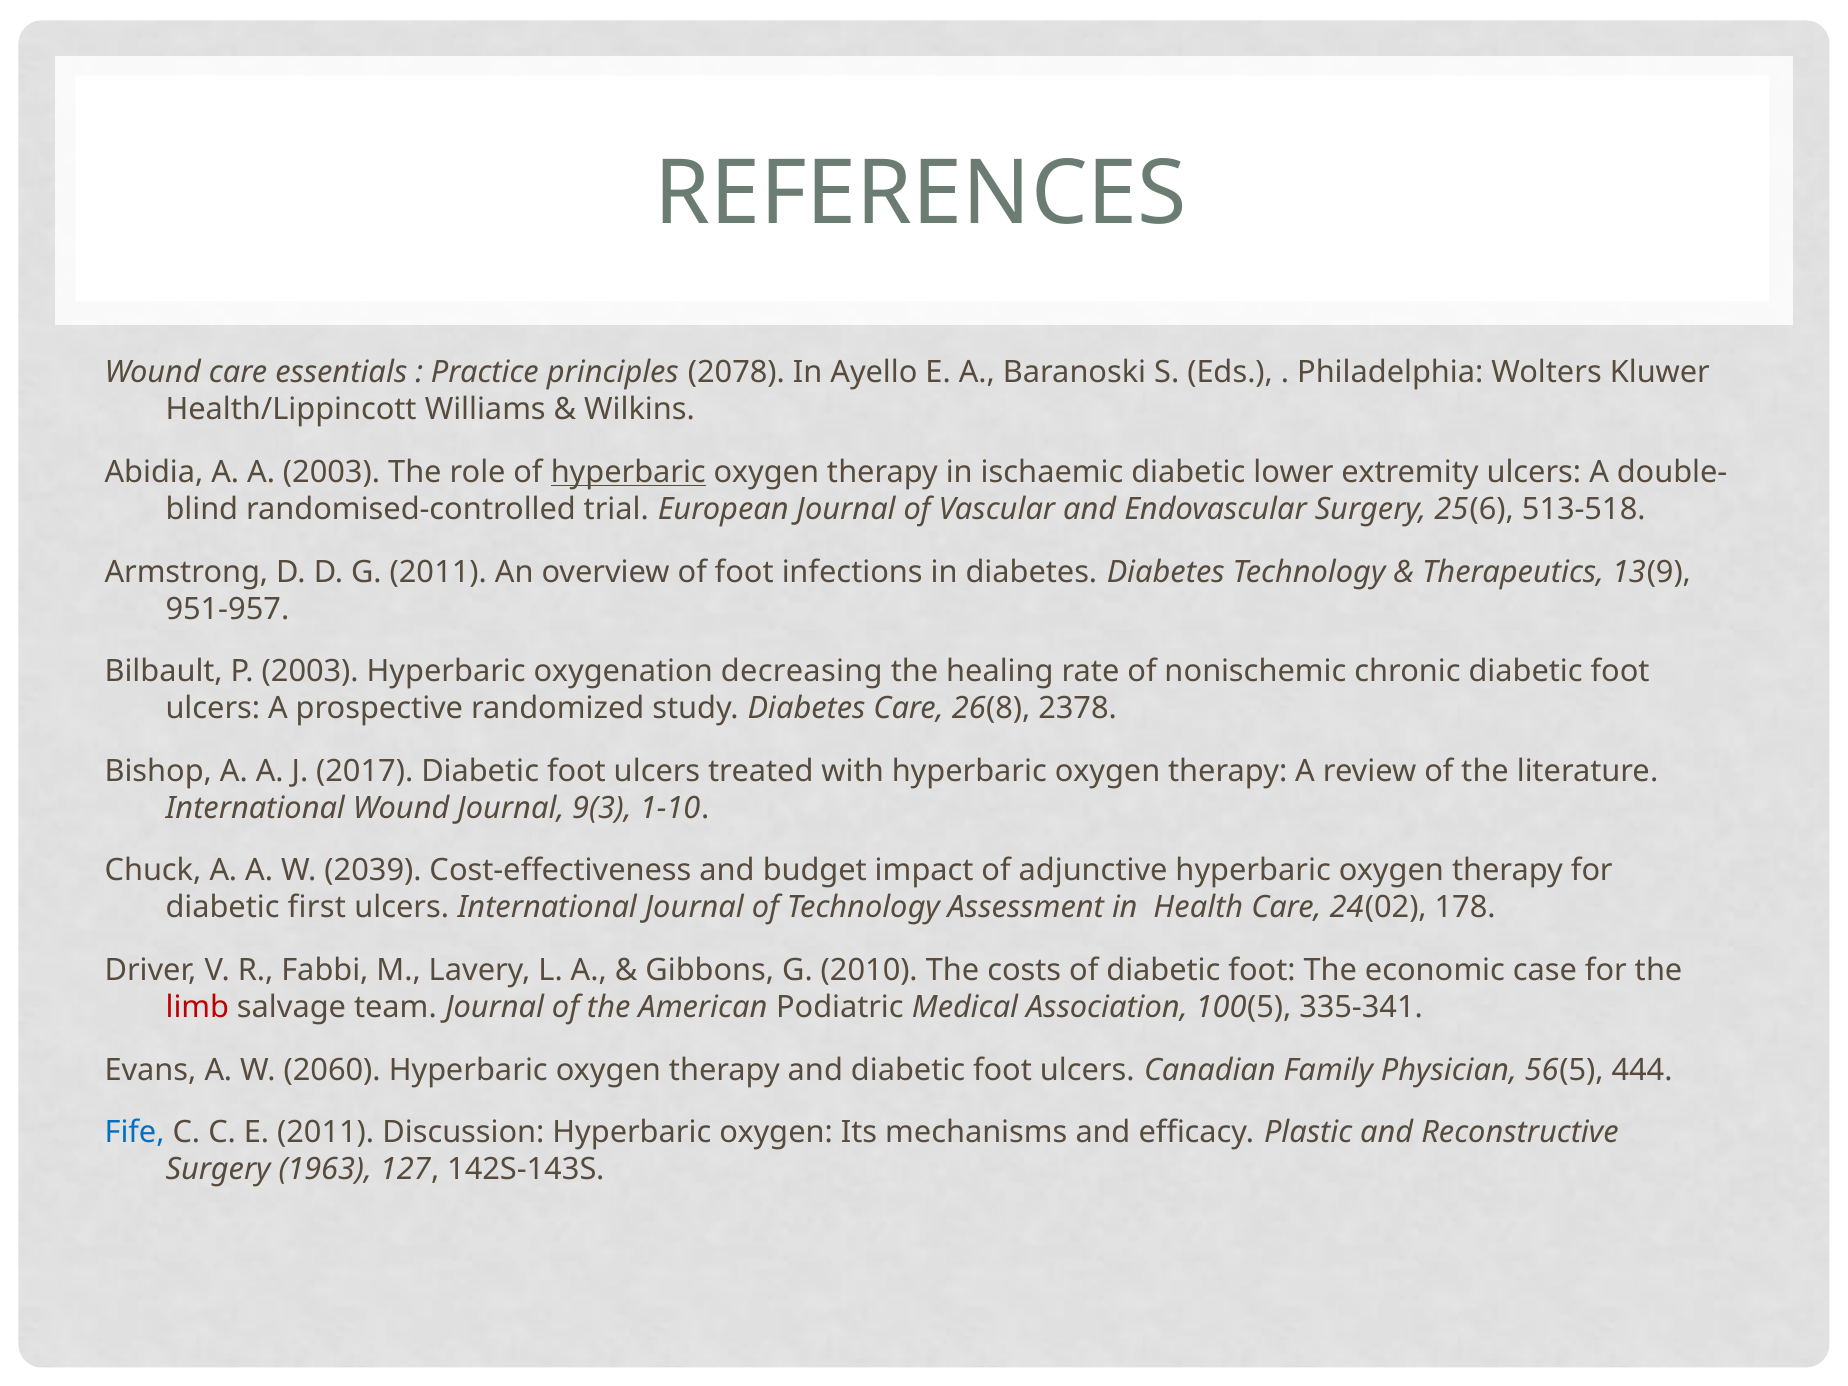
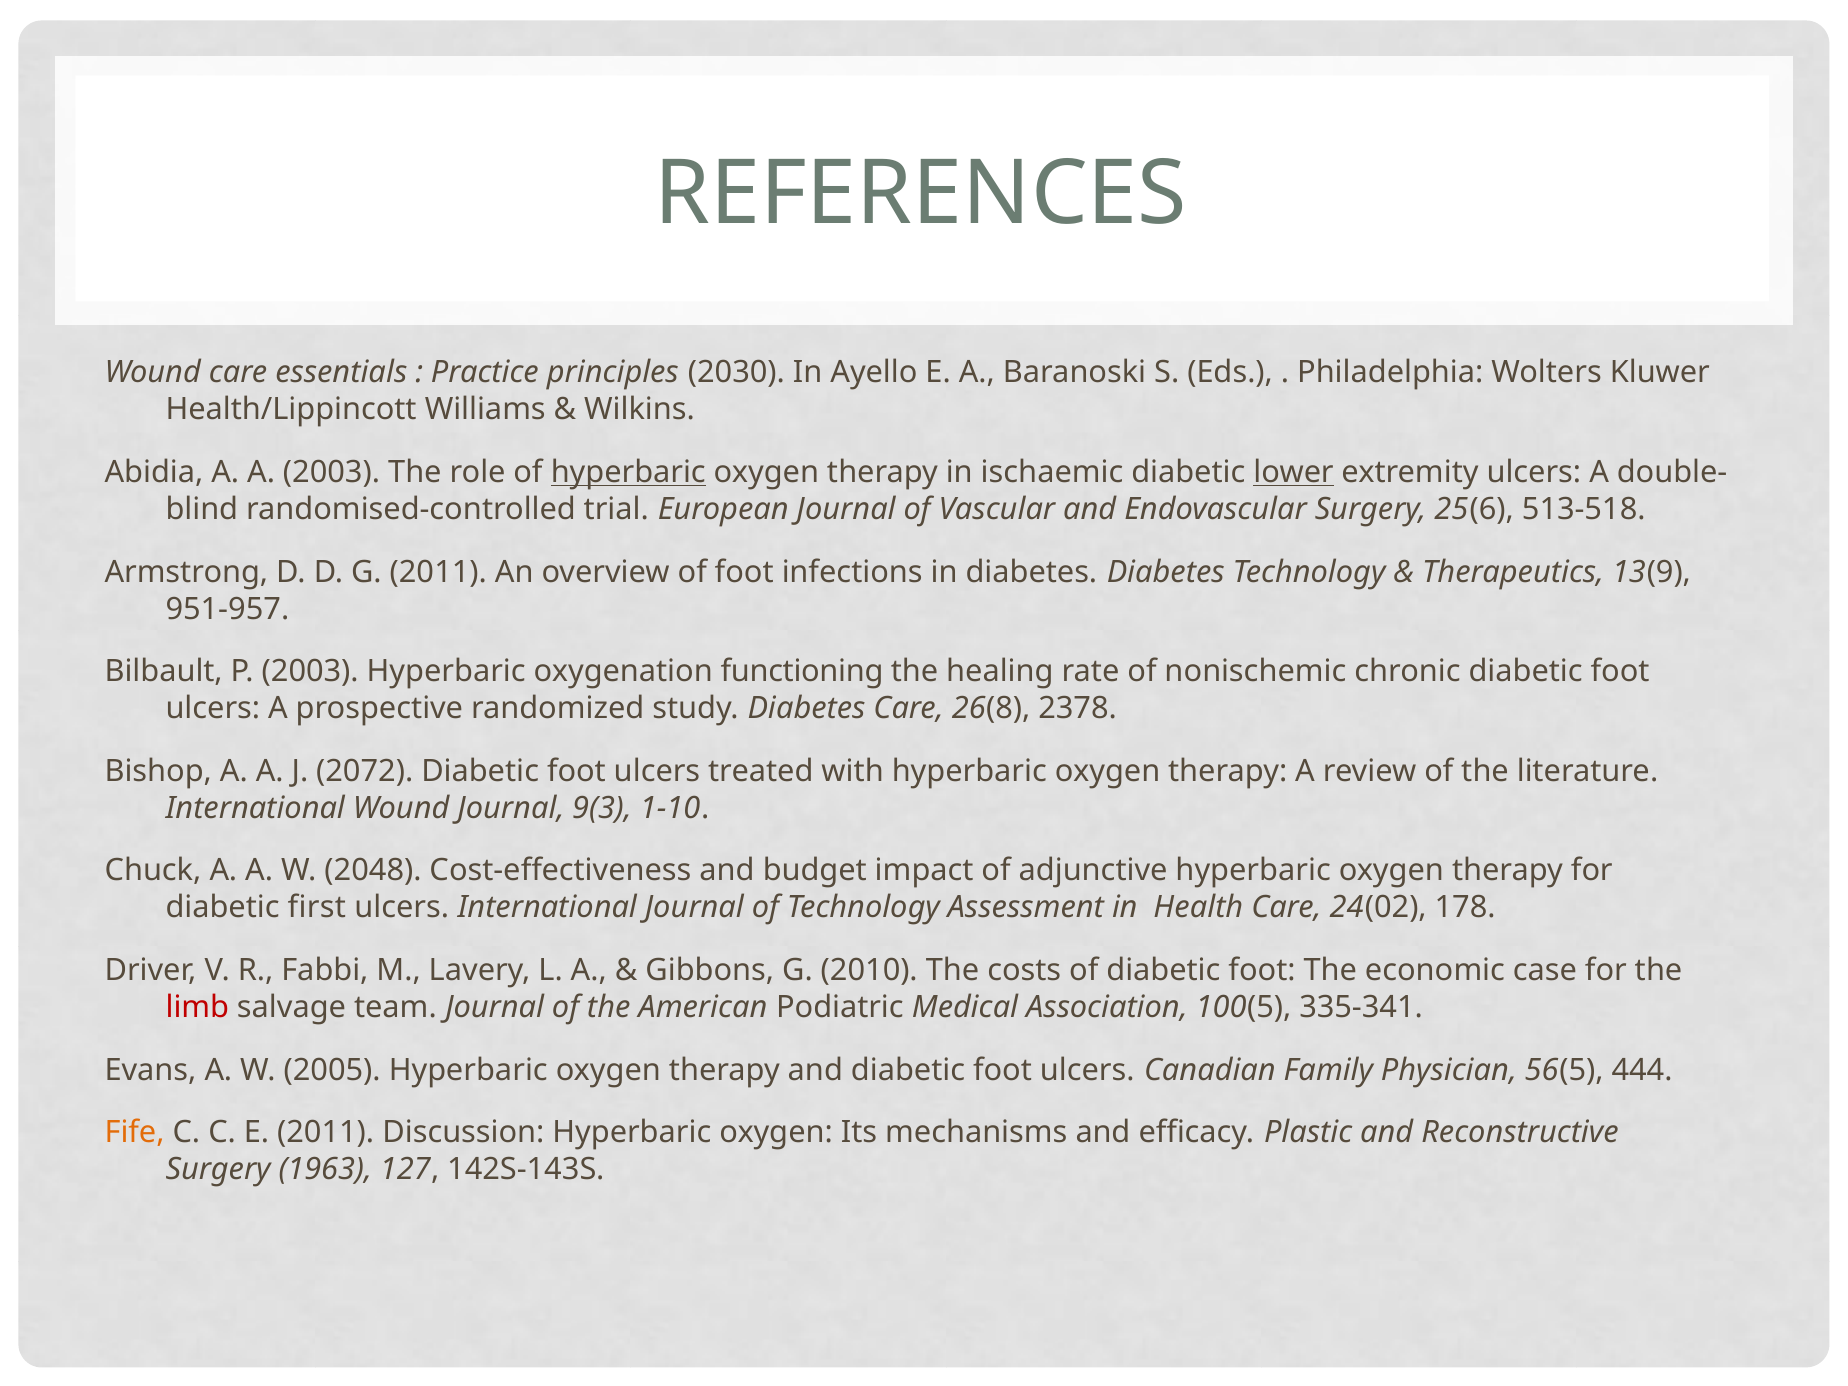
2078: 2078 -> 2030 (736, 373)
lower underline: none -> present (1294, 472)
decreasing: decreasing -> functioning (802, 671)
2017: 2017 -> 2072 (365, 771)
2039: 2039 -> 2048 (373, 871)
2060: 2060 -> 2005 (332, 1070)
Fife colour: blue -> orange (135, 1133)
